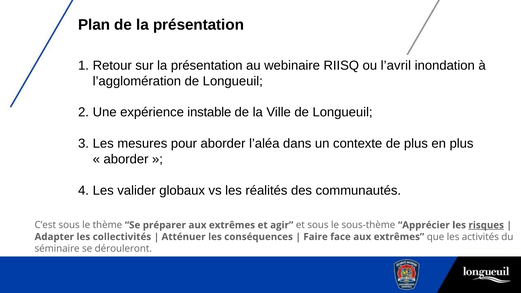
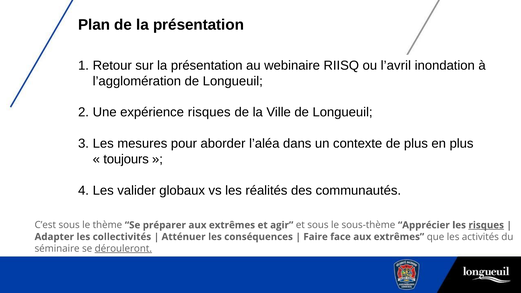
expérience instable: instable -> risques (209, 112)
aborder: aborder -> toujours (126, 159)
dérouleront underline: none -> present (123, 249)
